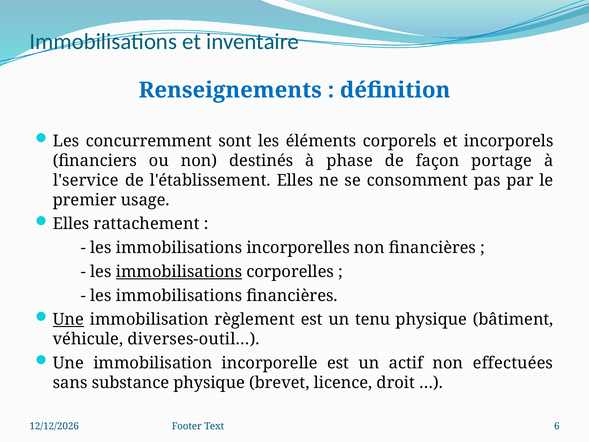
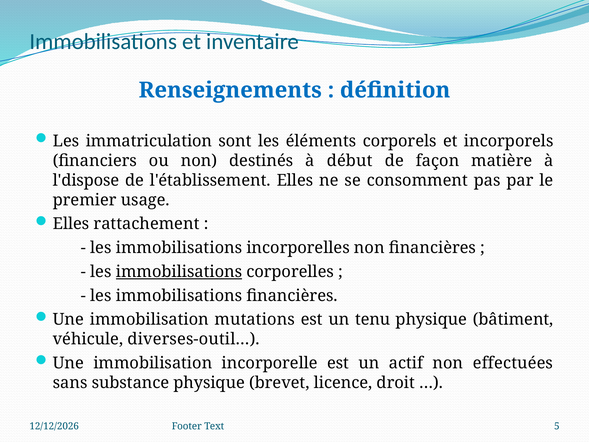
concurremment: concurremment -> immatriculation (149, 141)
phase: phase -> début (350, 161)
portage: portage -> matière (502, 161)
l'service: l'service -> l'dispose (86, 180)
Une underline: present -> none (68, 319)
règlement: règlement -> mutations (255, 319)
6: 6 -> 5 (557, 426)
